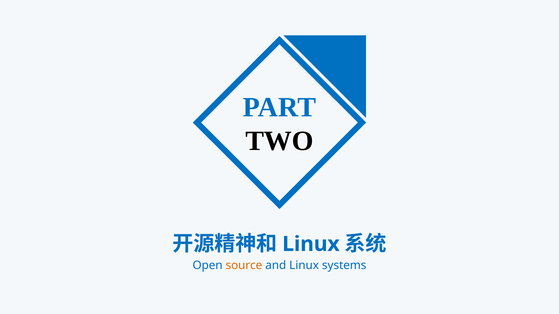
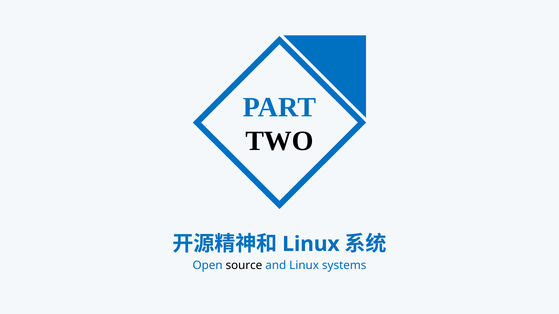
source colour: orange -> black (244, 266)
